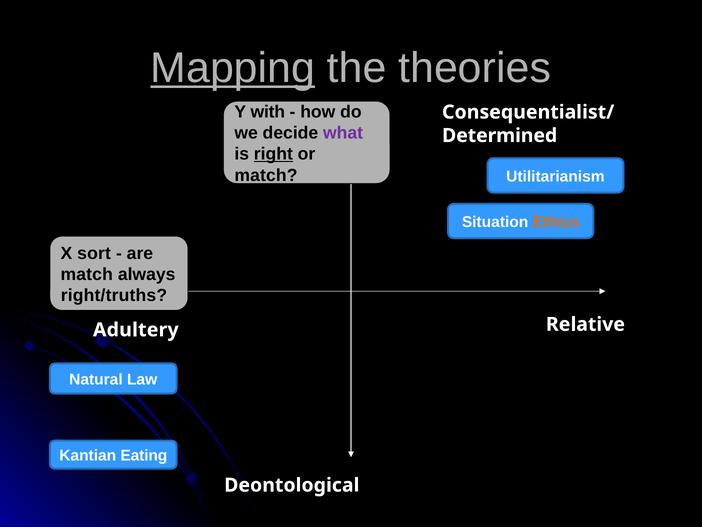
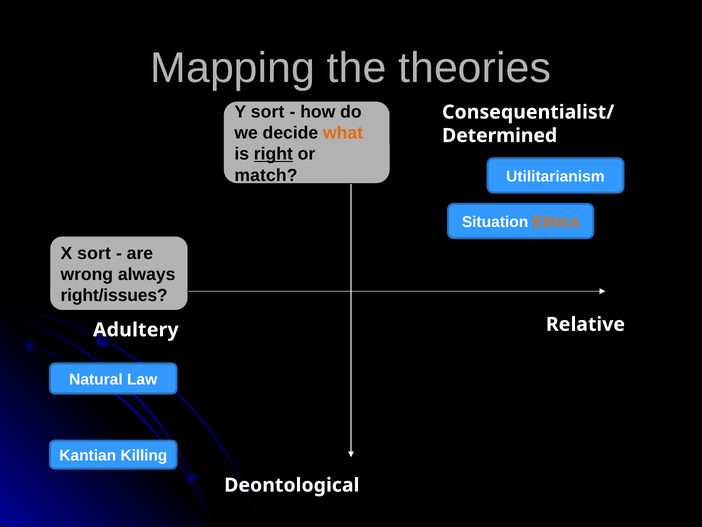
Mapping underline: present -> none (233, 68)
Y with: with -> sort (268, 112)
what colour: purple -> orange (343, 133)
match: match -> wrong (87, 274)
right/truths: right/truths -> right/issues (114, 295)
Eating: Eating -> Killing (144, 455)
